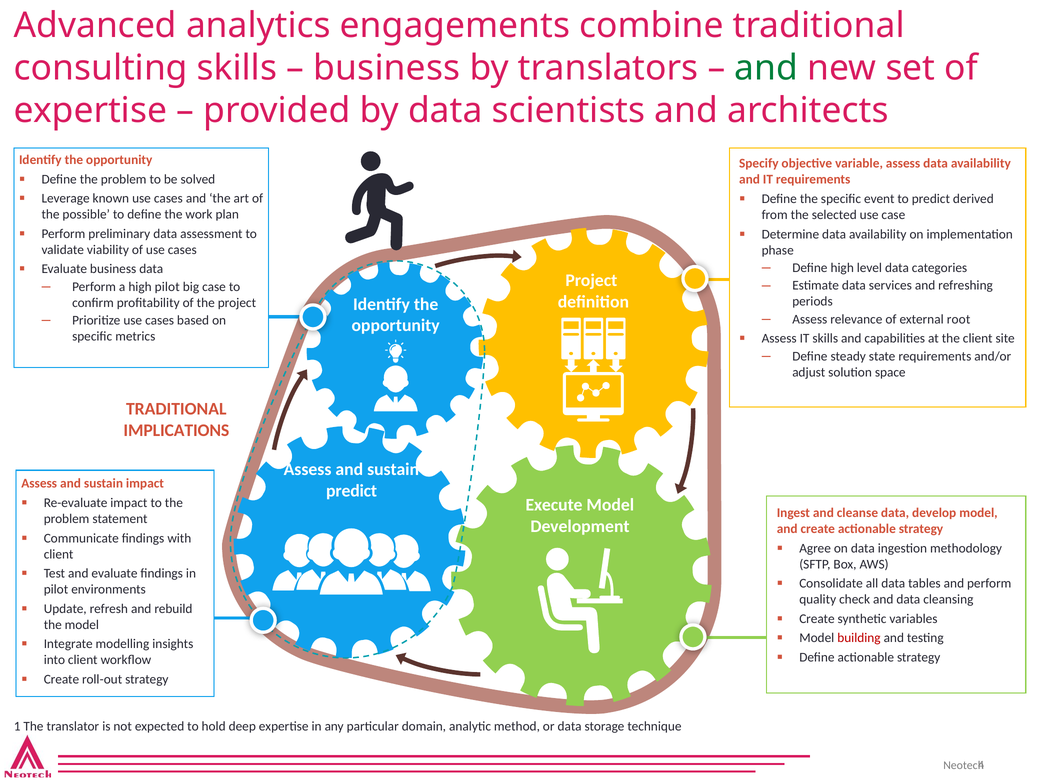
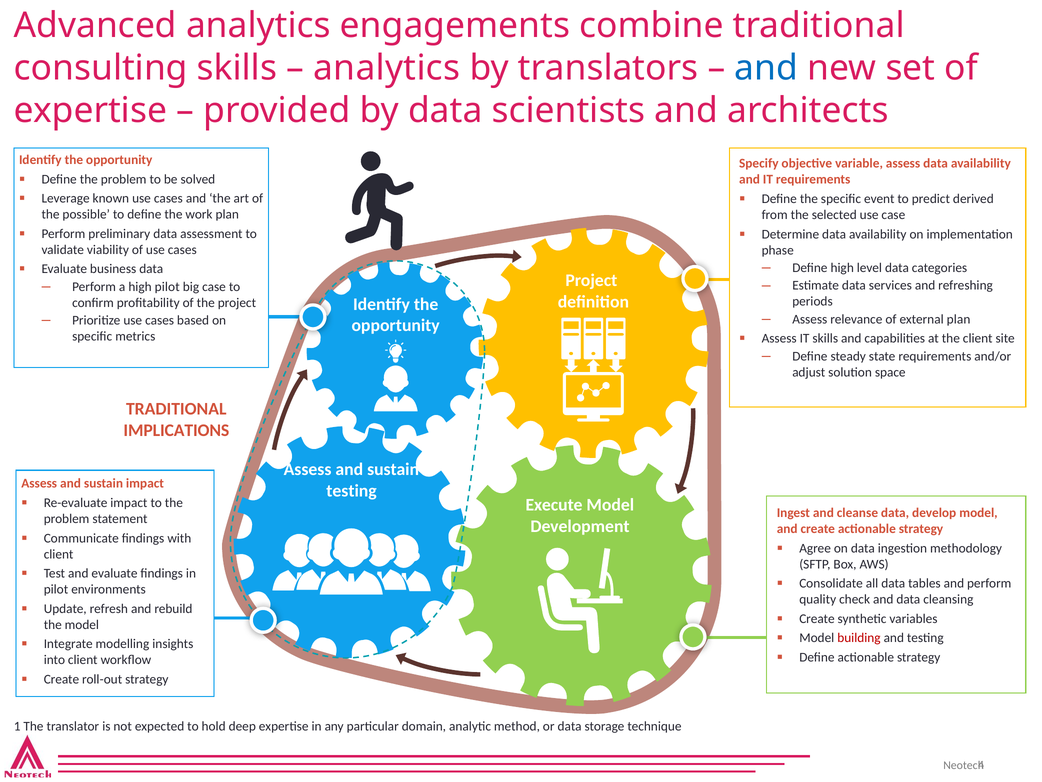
business: business -> analytics (387, 68)
and colour: green -> blue (766, 68)
external root: root -> plan (959, 319)
predict: predict -> testing (352, 490)
